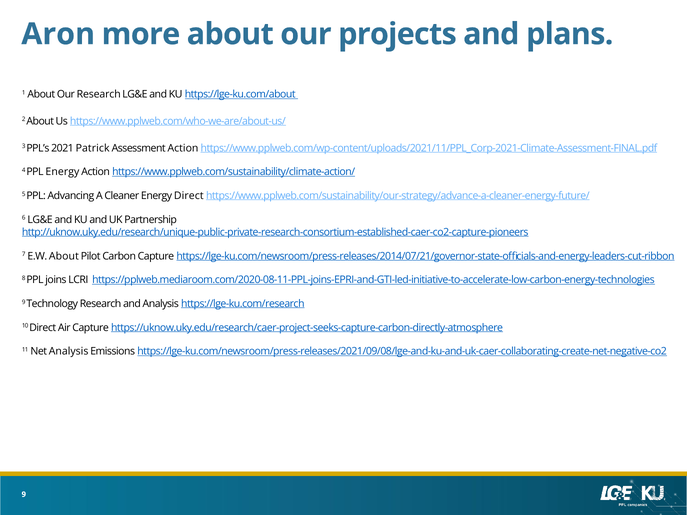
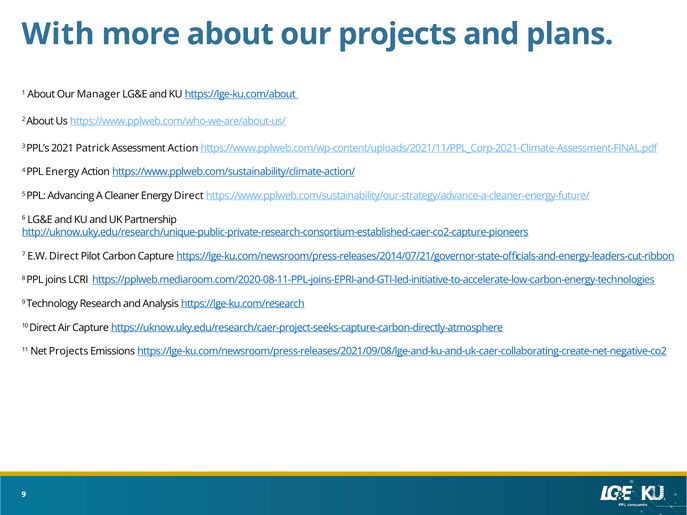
Aron: Aron -> With (58, 34)
Our Research: Research -> Manager (99, 94)
E.W About: About -> Direct (64, 256)
Net Analysis: Analysis -> Projects (69, 352)
